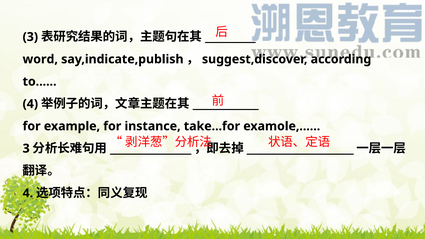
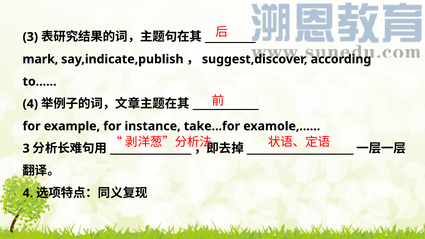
word: word -> mark (40, 59)
